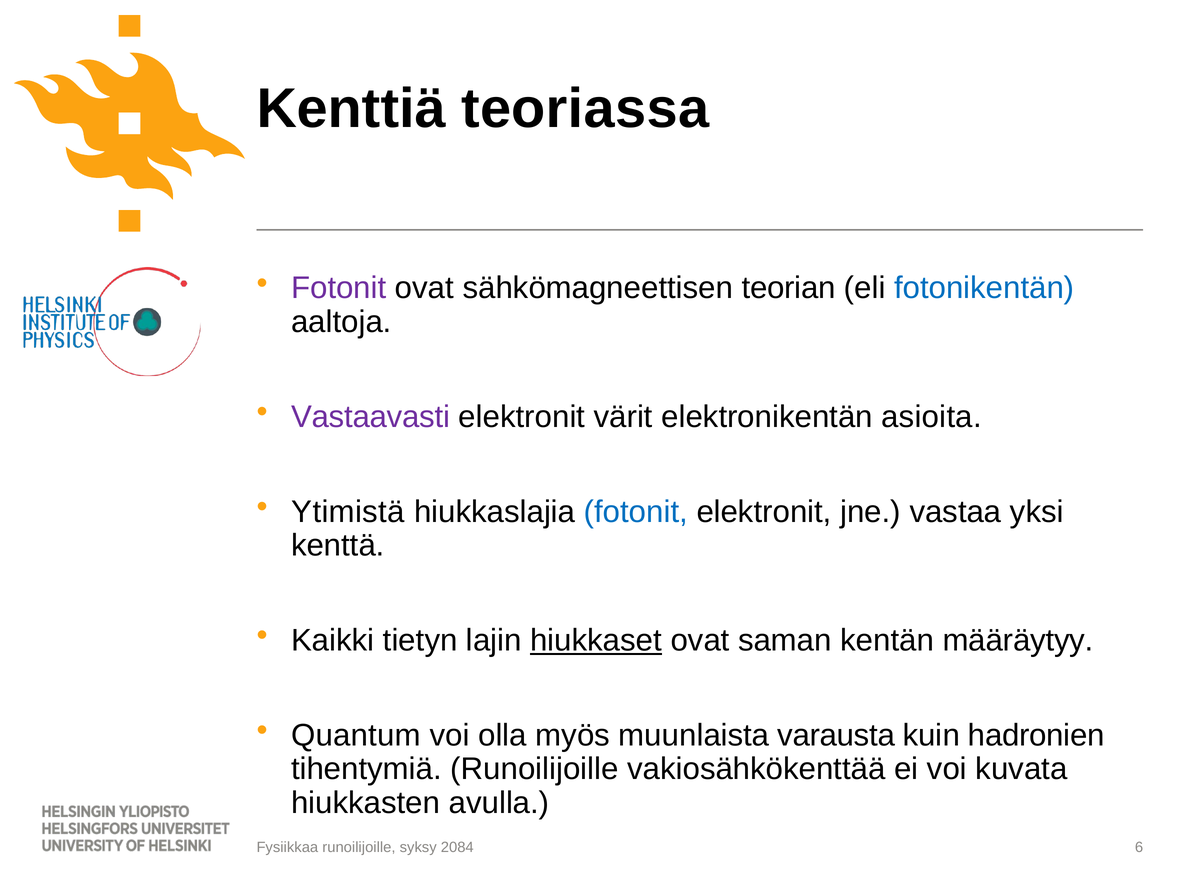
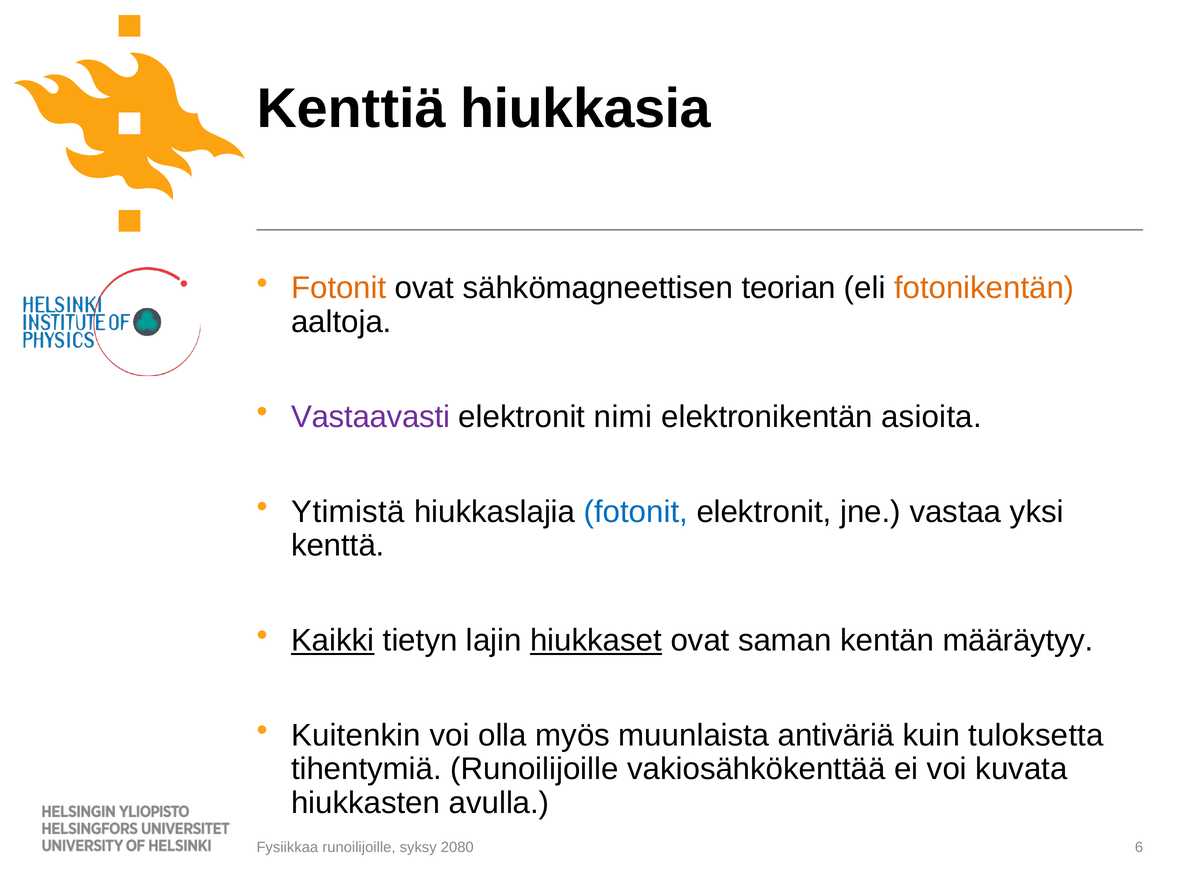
teoriassa: teoriassa -> hiukkasia (586, 109)
Fotonit colour: purple -> orange (339, 288)
fotonikentän colour: blue -> orange (984, 288)
värit: värit -> nimi (623, 417)
Kaikki underline: none -> present (333, 640)
Quantum: Quantum -> Kuitenkin (356, 735)
varausta: varausta -> antiväriä (836, 735)
hadronien: hadronien -> tuloksetta (1036, 735)
2084: 2084 -> 2080 (457, 847)
